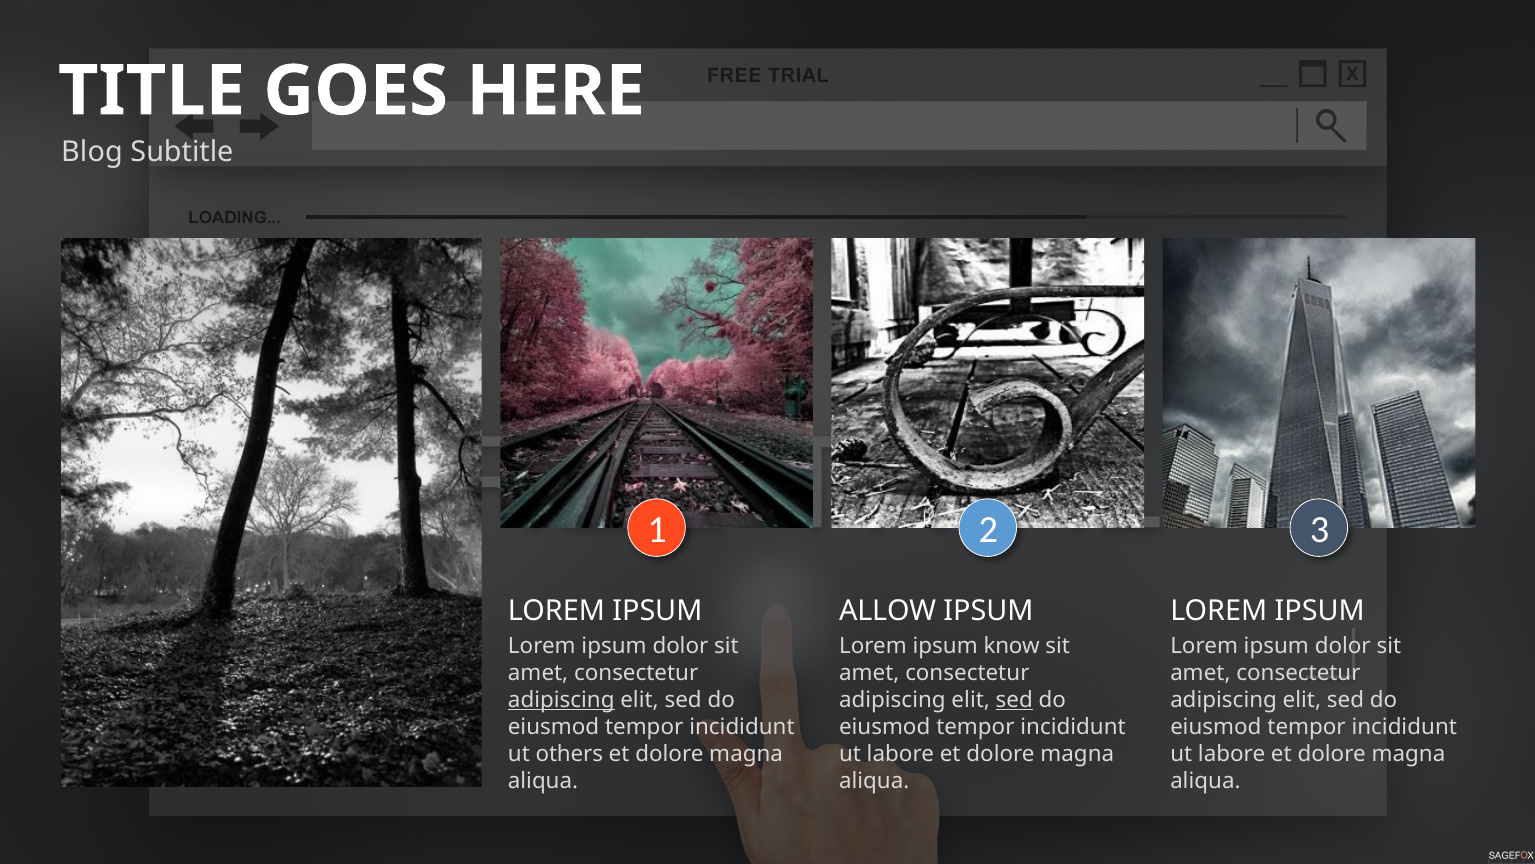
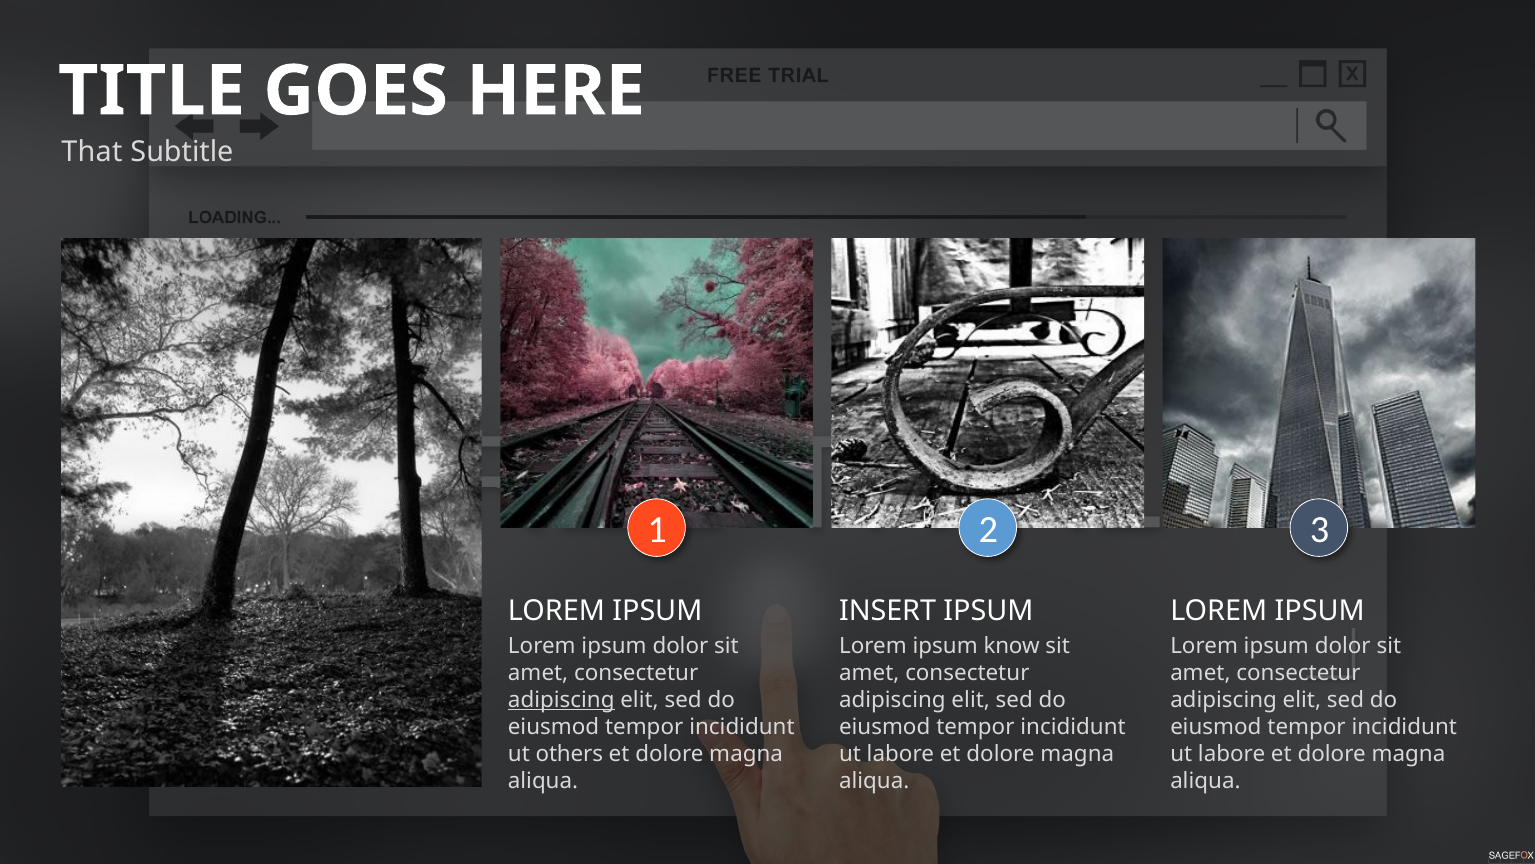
Blog: Blog -> That (92, 152)
ALLOW: ALLOW -> INSERT (888, 611)
sed underline: present -> none (1014, 700)
